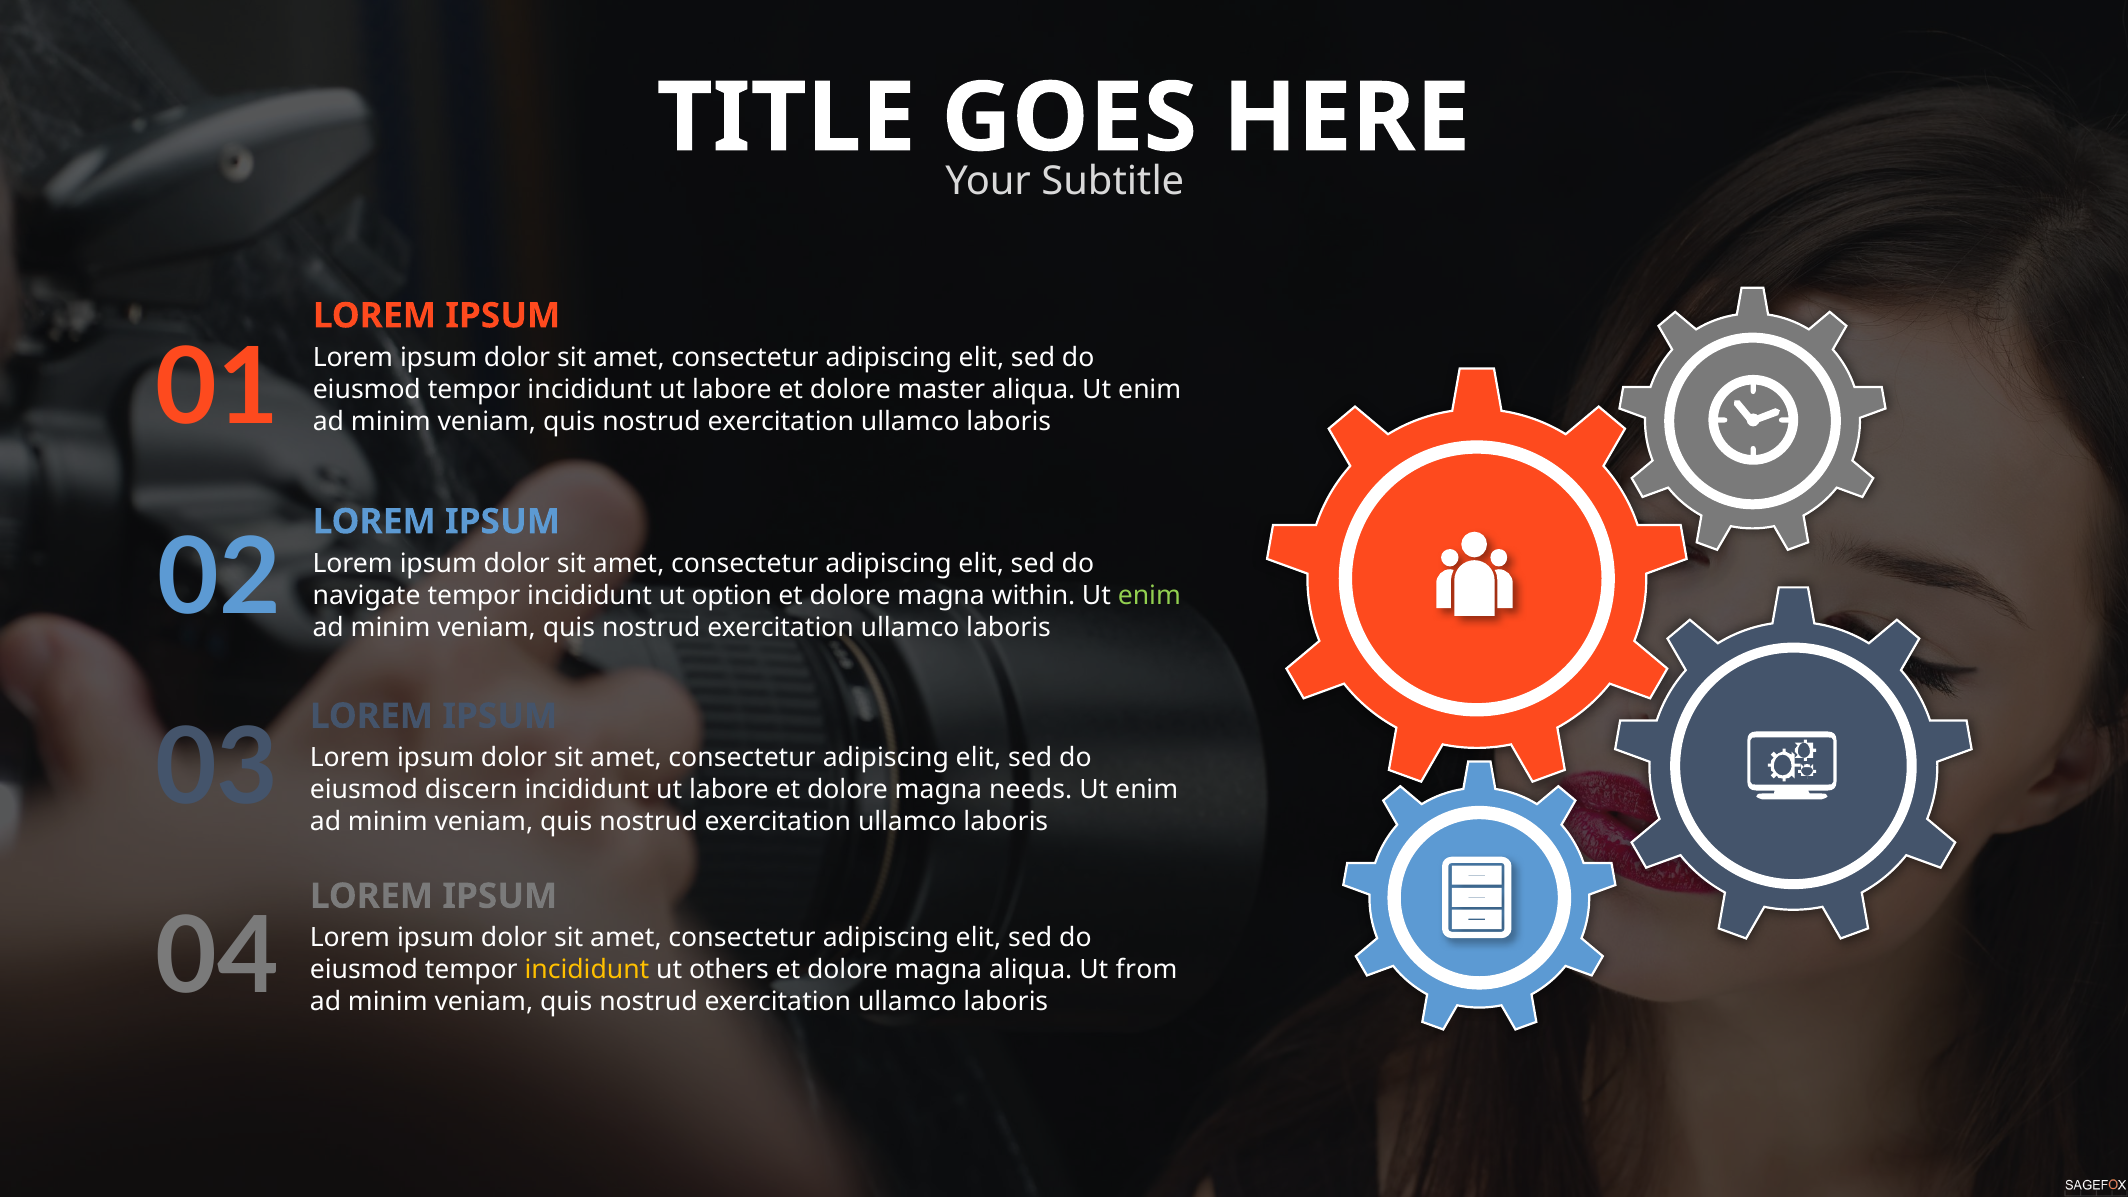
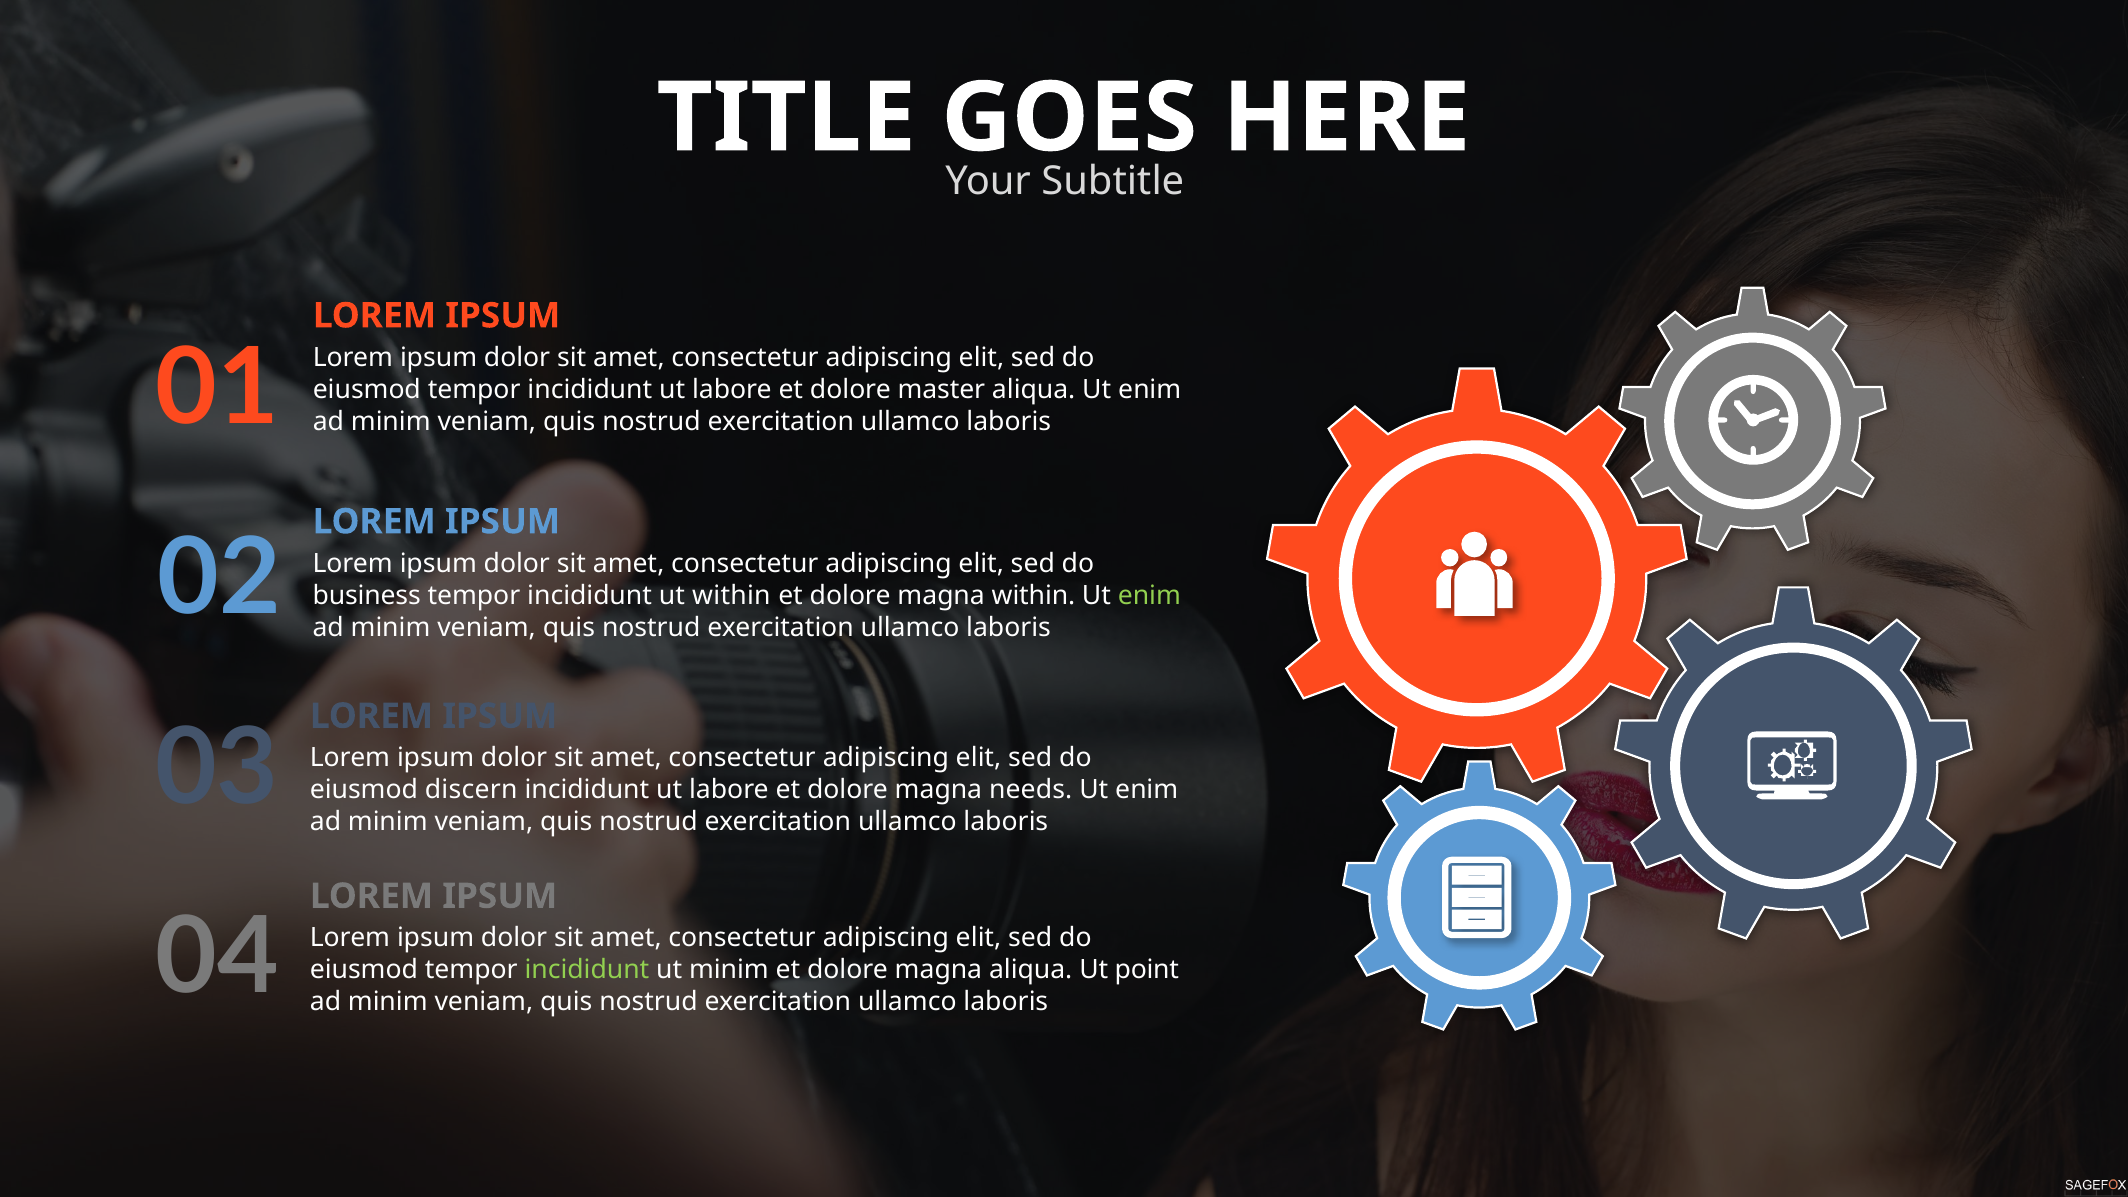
navigate: navigate -> business (367, 596)
ut option: option -> within (731, 596)
incididunt colour: yellow -> light green (587, 970)
ut others: others -> minim (729, 970)
from: from -> point (1147, 970)
